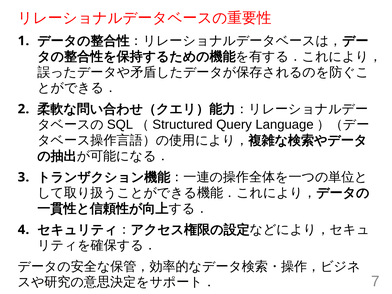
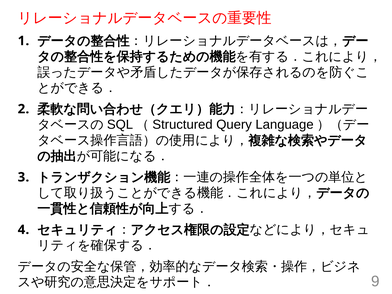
7: 7 -> 9 (375, 281)
